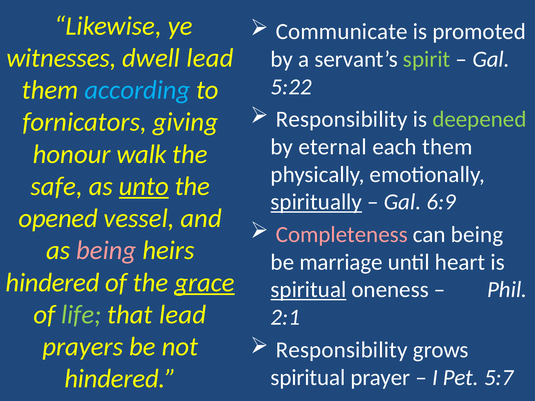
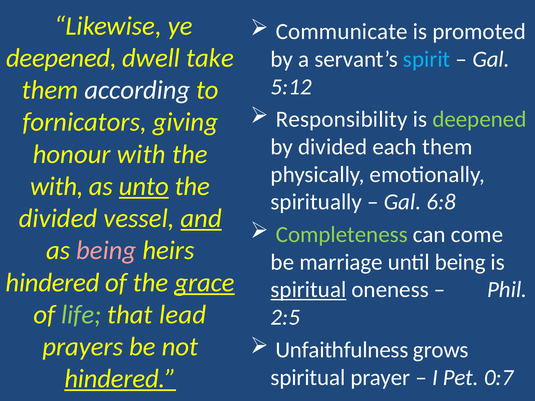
witnesses: witnesses -> deepened (61, 58)
dwell lead: lead -> take (210, 58)
spirit colour: light green -> light blue (427, 59)
5:22: 5:22 -> 5:12 (291, 87)
according colour: light blue -> white (137, 90)
by eternal: eternal -> divided (333, 147)
honour walk: walk -> with (141, 154)
safe: safe -> with (57, 186)
spiritually underline: present -> none (316, 202)
6:9: 6:9 -> 6:8 (441, 202)
opened: opened -> divided (58, 219)
and underline: none -> present (201, 219)
Completeness colour: pink -> light green (342, 235)
can being: being -> come (477, 235)
until heart: heart -> being (460, 262)
2:1: 2:1 -> 2:5 (285, 318)
Responsibility: Responsibility -> Unfaithfulness (342, 350)
hindered underline: none -> present (120, 379)
5:7: 5:7 -> 0:7 (499, 378)
